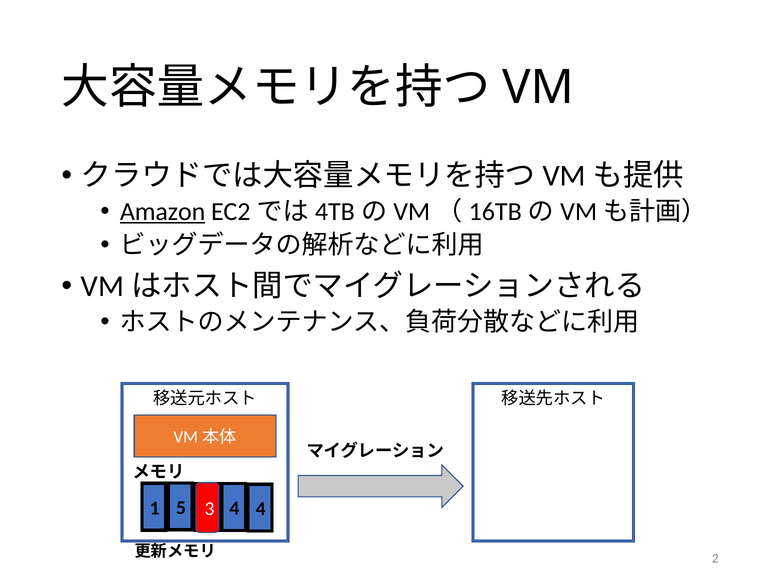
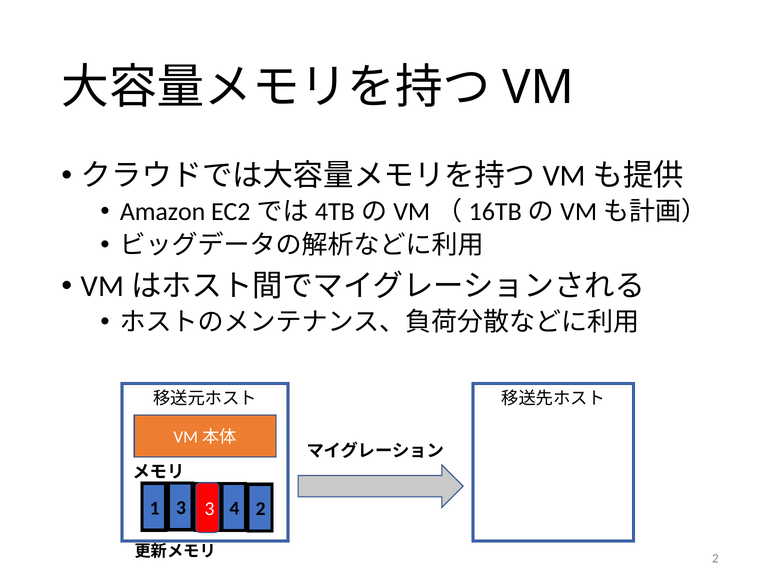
Amazon underline: present -> none (163, 212)
5: 5 -> 3 (181, 508)
4 4: 4 -> 2 (261, 509)
